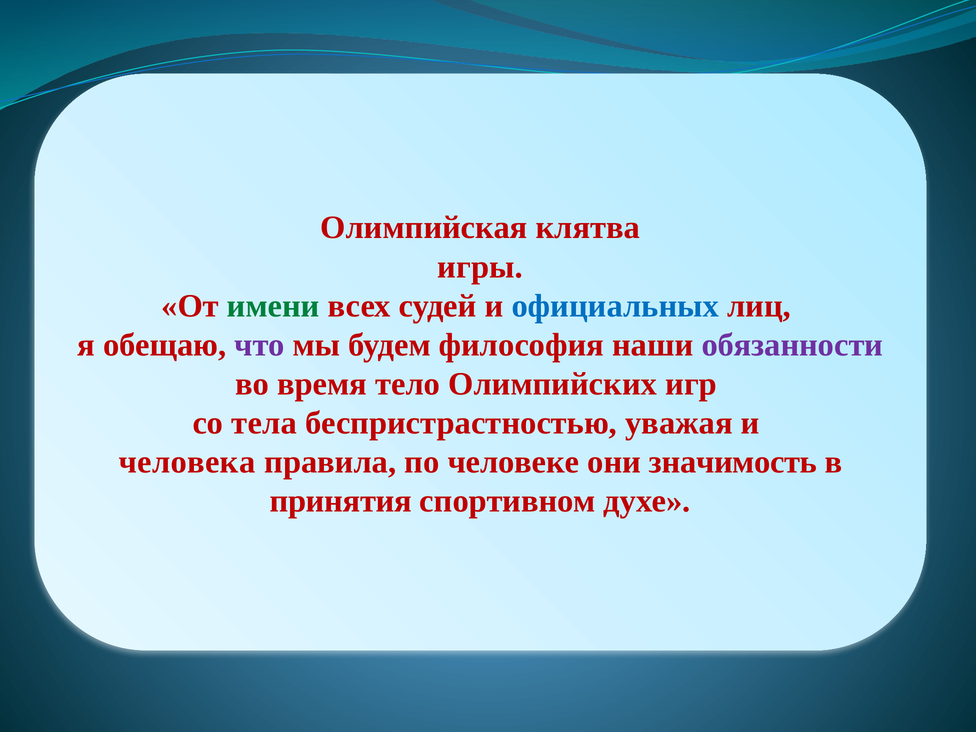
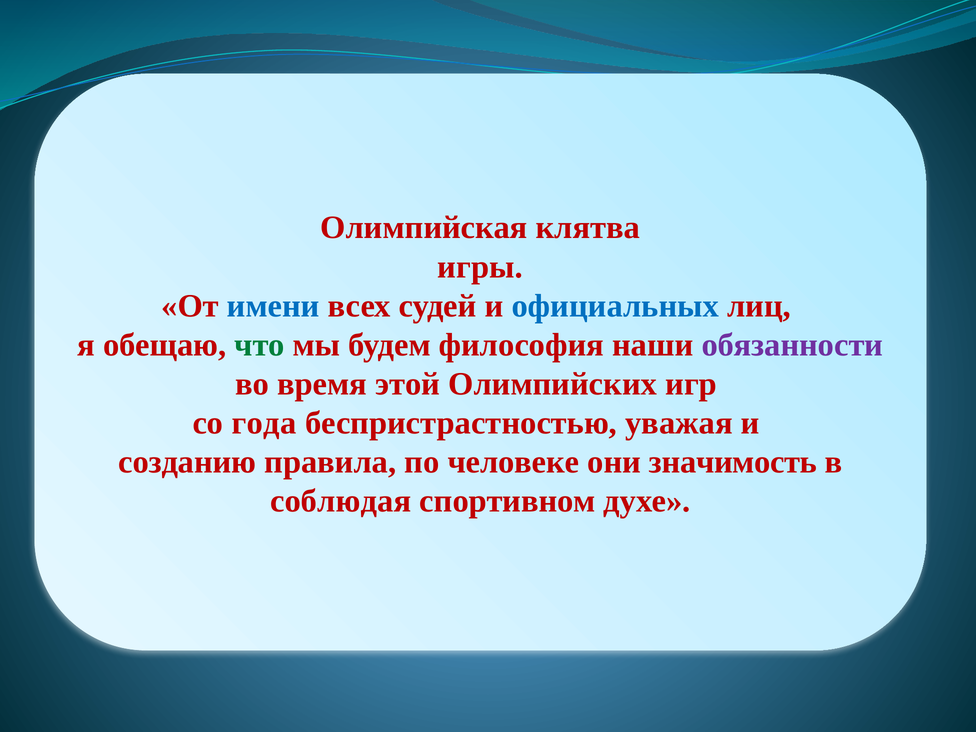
имени colour: green -> blue (273, 306)
что colour: purple -> green (260, 345)
тело: тело -> этой (408, 384)
тела: тела -> года (264, 423)
человека: человека -> созданию (187, 462)
принятия: принятия -> соблюдая (341, 501)
